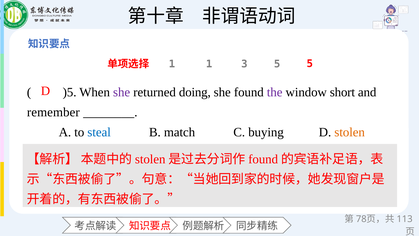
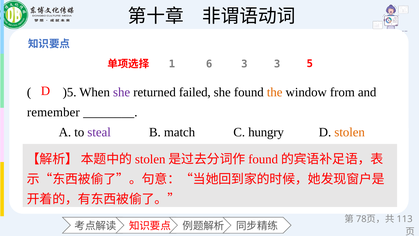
1 1: 1 -> 6 (209, 64)
3 5: 5 -> 3 (277, 64)
doing: doing -> failed (195, 92)
the colour: purple -> orange (275, 92)
short: short -> from (342, 92)
steal colour: blue -> purple (99, 132)
buying: buying -> hungry (266, 132)
